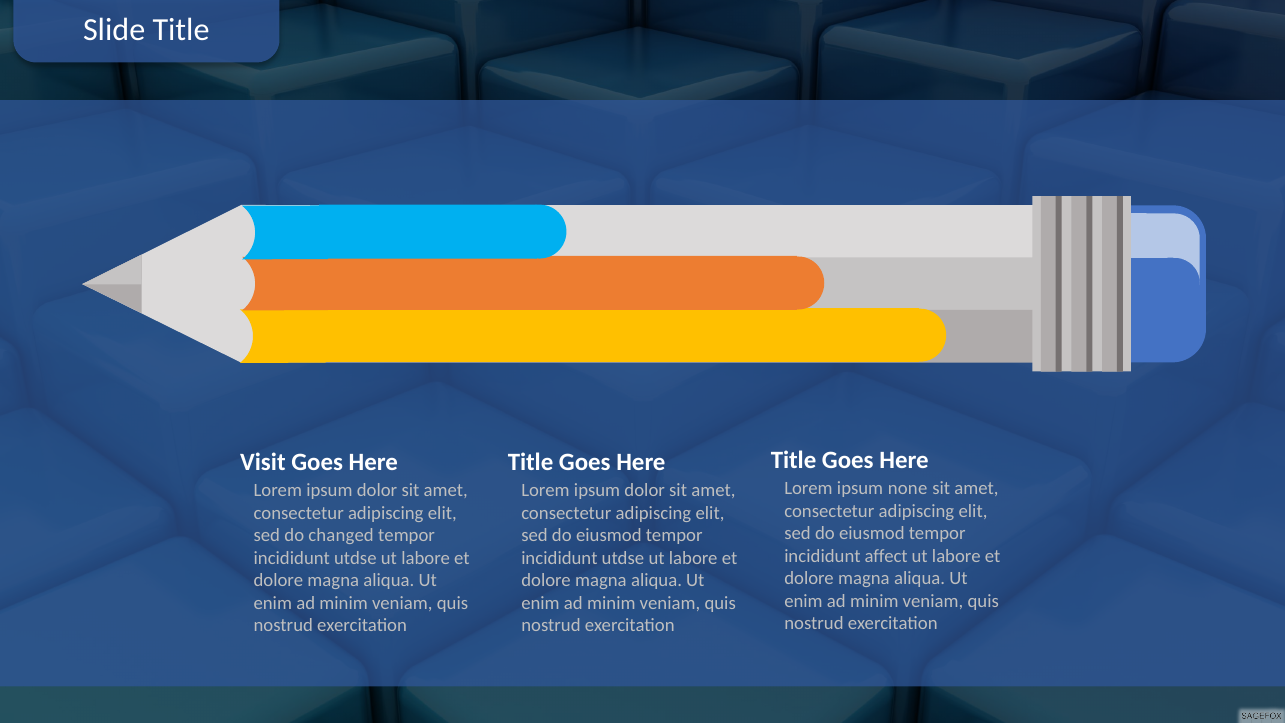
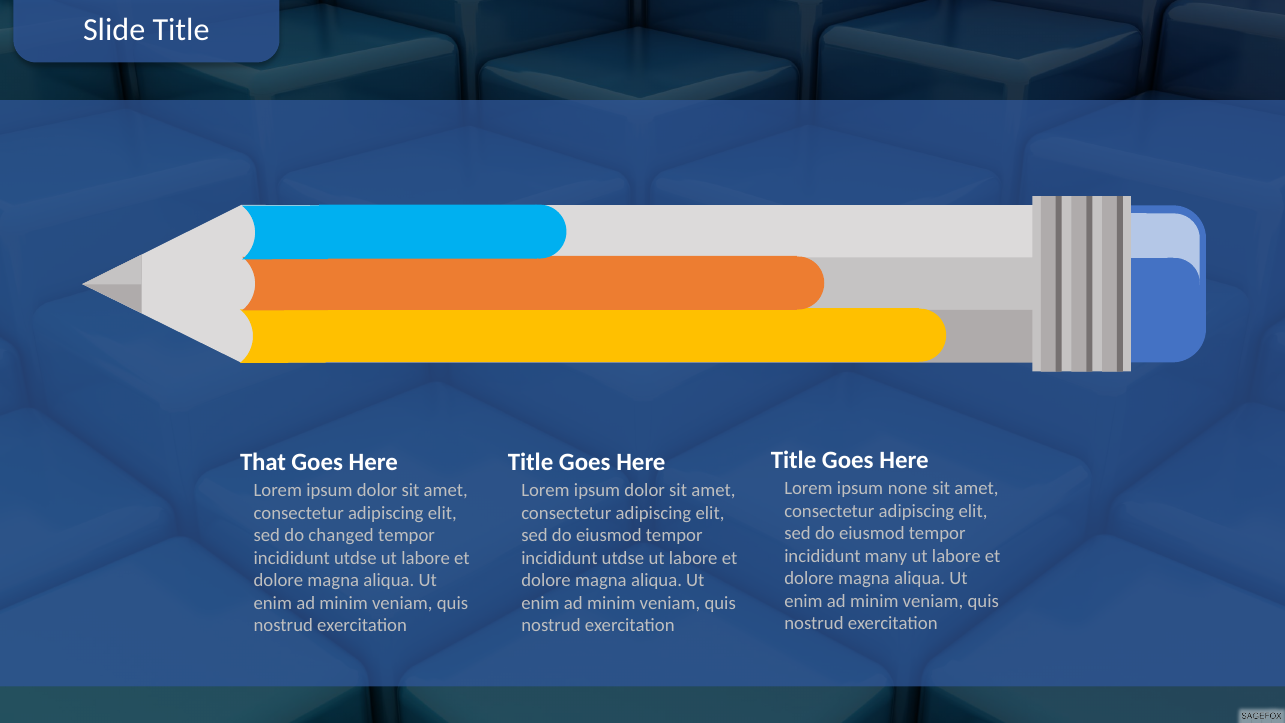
Visit: Visit -> That (263, 463)
affect: affect -> many (886, 556)
